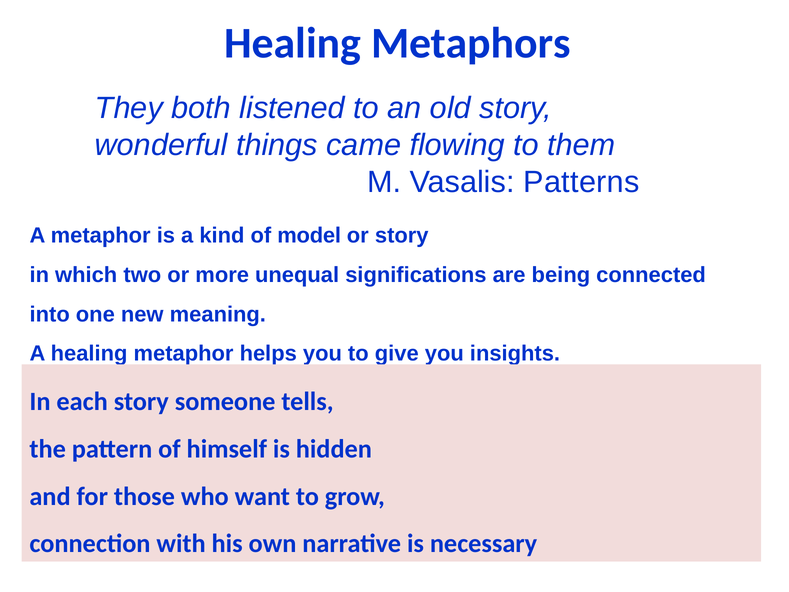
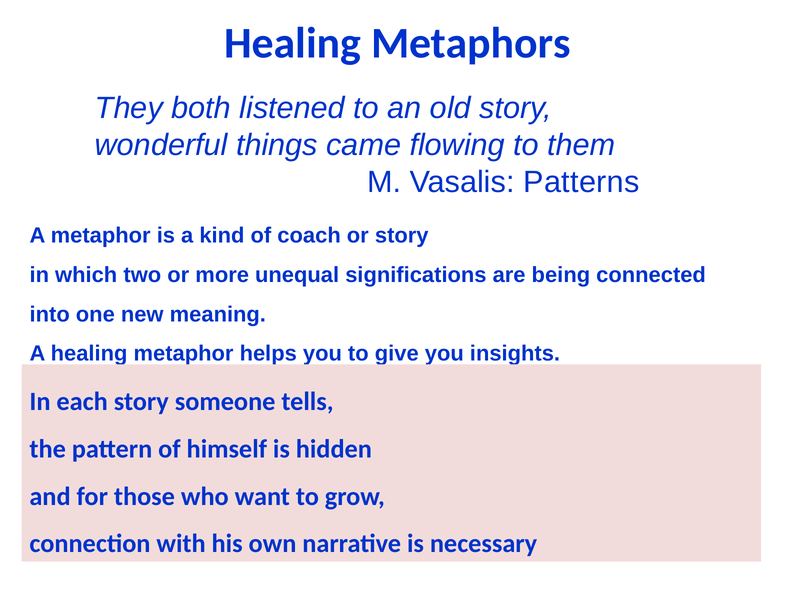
model: model -> coach (309, 235)
